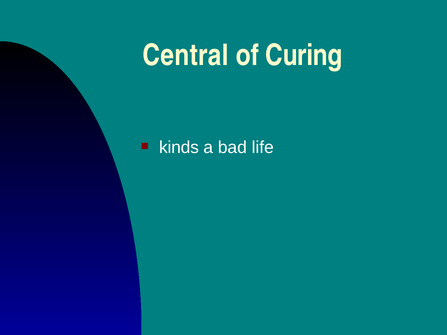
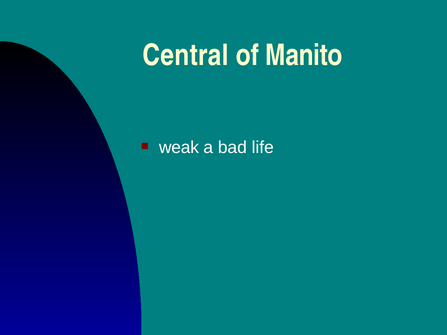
Curing: Curing -> Manito (304, 55)
kinds: kinds -> weak (179, 148)
